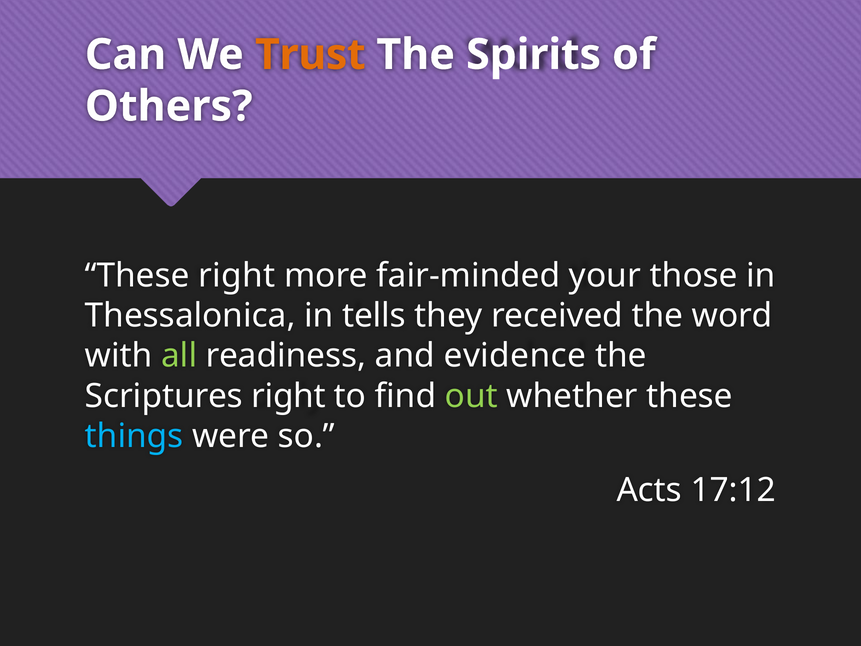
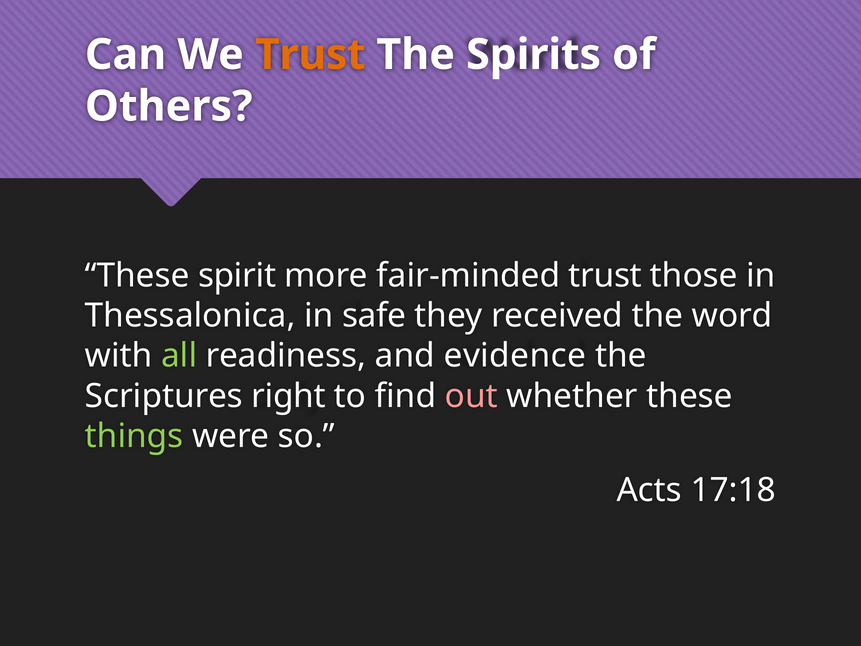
These right: right -> spirit (237, 276)
fair-minded your: your -> trust (605, 276)
tells: tells -> safe (374, 316)
out colour: light green -> pink (471, 396)
things colour: light blue -> light green (134, 436)
17:12: 17:12 -> 17:18 (733, 490)
